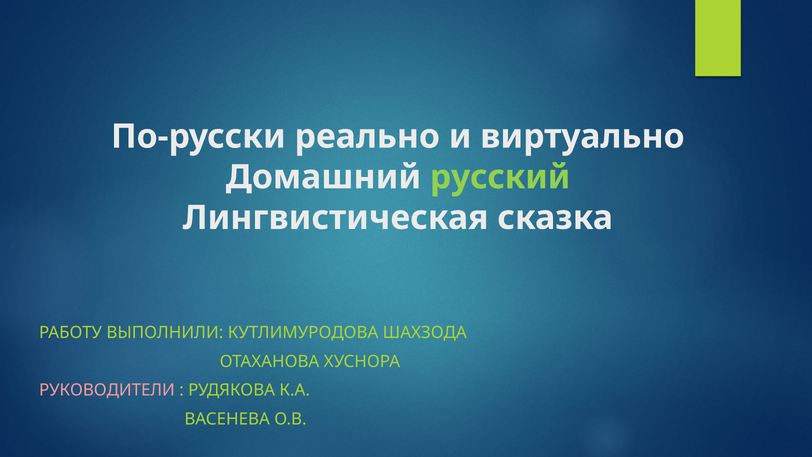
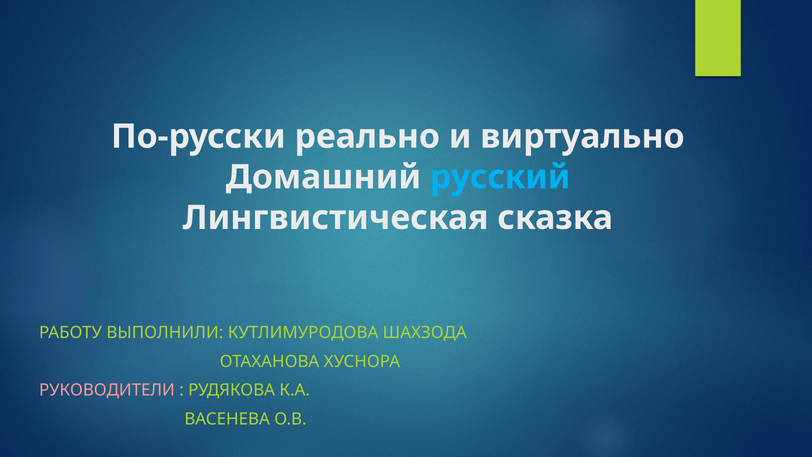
русский colour: light green -> light blue (500, 177)
